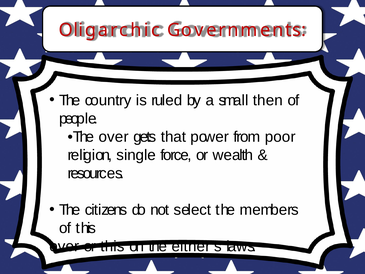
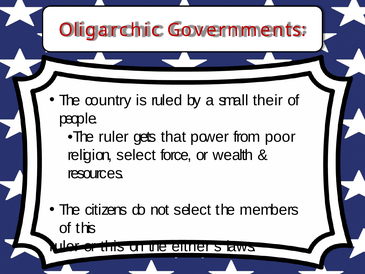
then: then -> their (268, 100)
The over: over -> ruler (114, 137)
religion single: single -> select (136, 155)
over: over -> ruler (64, 246)
